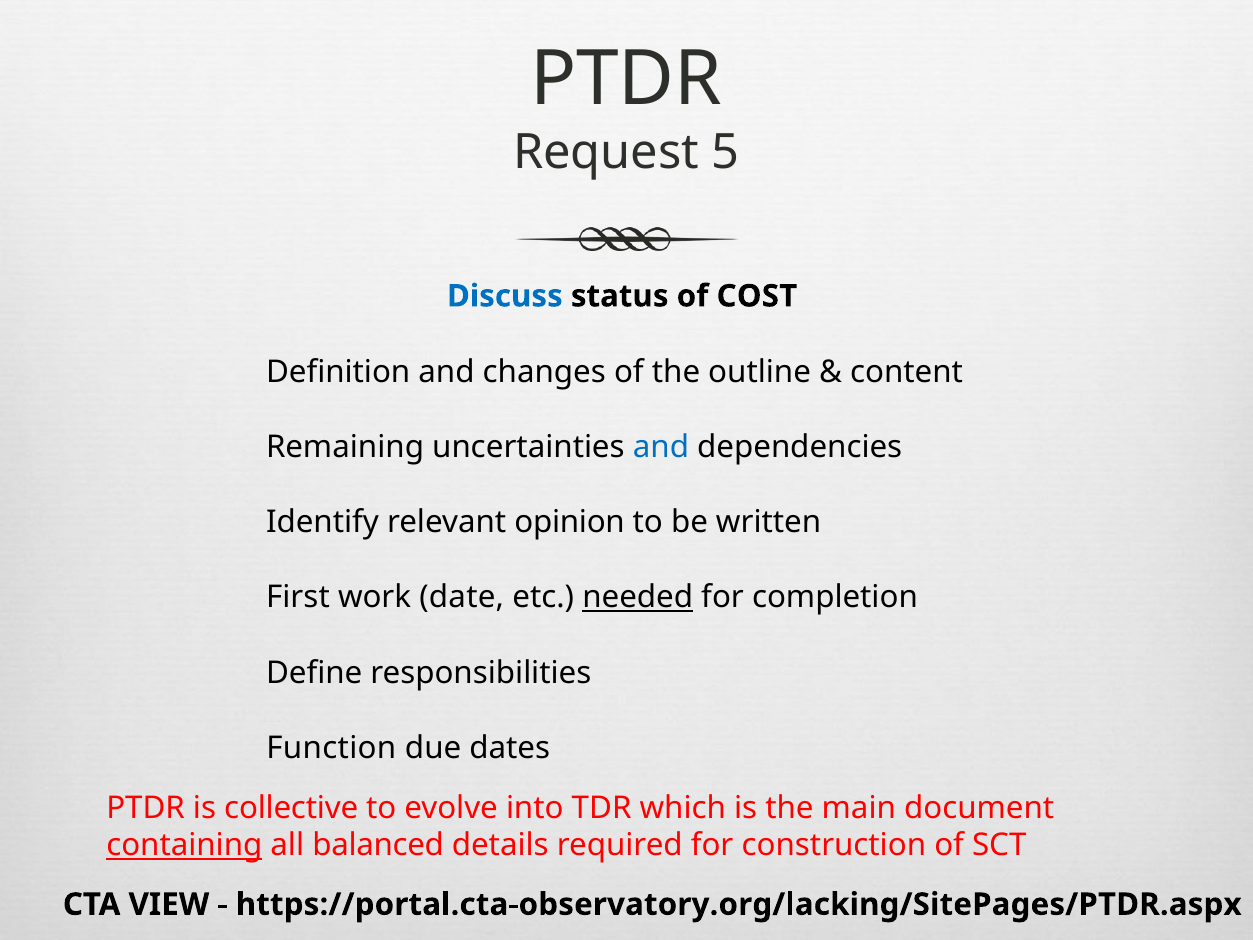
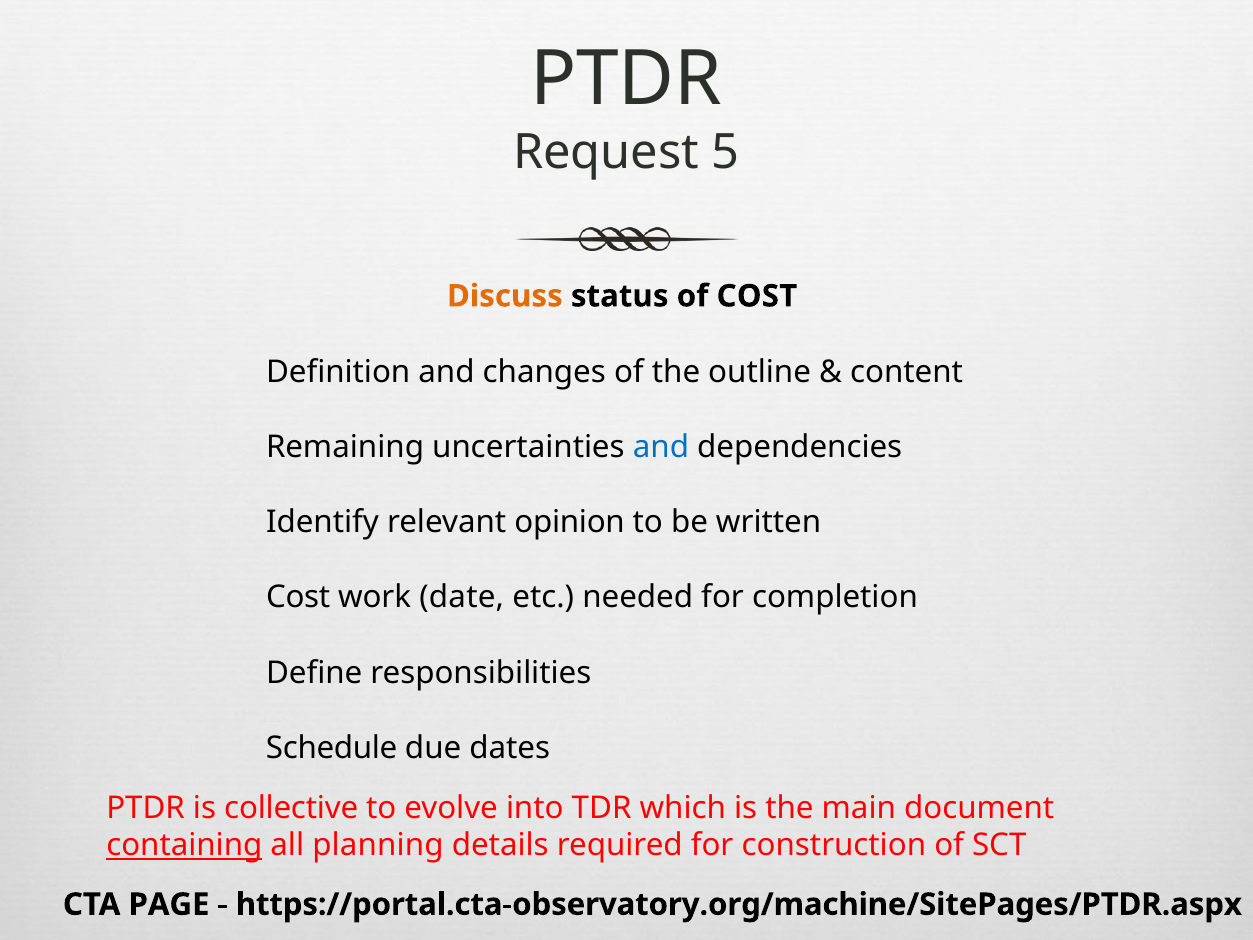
Discuss colour: blue -> orange (505, 296)
First: First -> Cost (298, 597)
needed underline: present -> none (638, 597)
Function: Function -> Schedule (332, 748)
balanced: balanced -> planning (378, 845)
VIEW: VIEW -> PAGE (169, 904)
https://portal.cta-observatory.org/lacking/SitePages/PTDR.aspx: https://portal.cta-observatory.org/lacking/SitePages/PTDR.aspx -> https://portal.cta-observatory.org/machine/SitePages/PTDR.aspx (739, 904)
